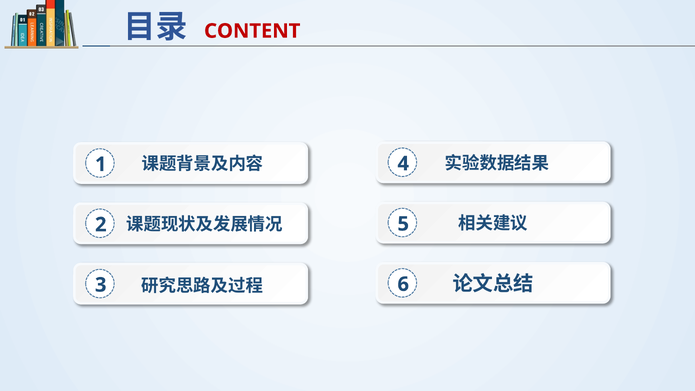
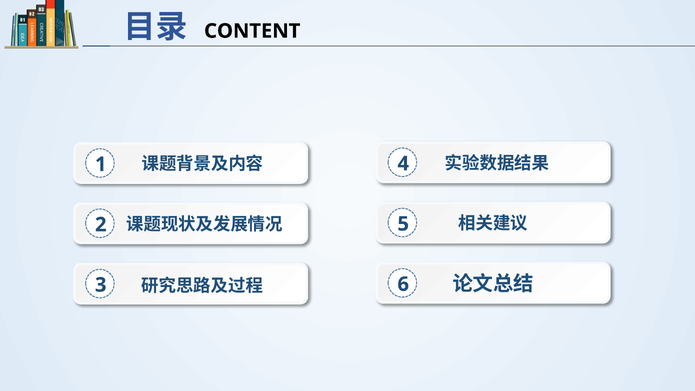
CONTENT colour: red -> black (252, 31)
